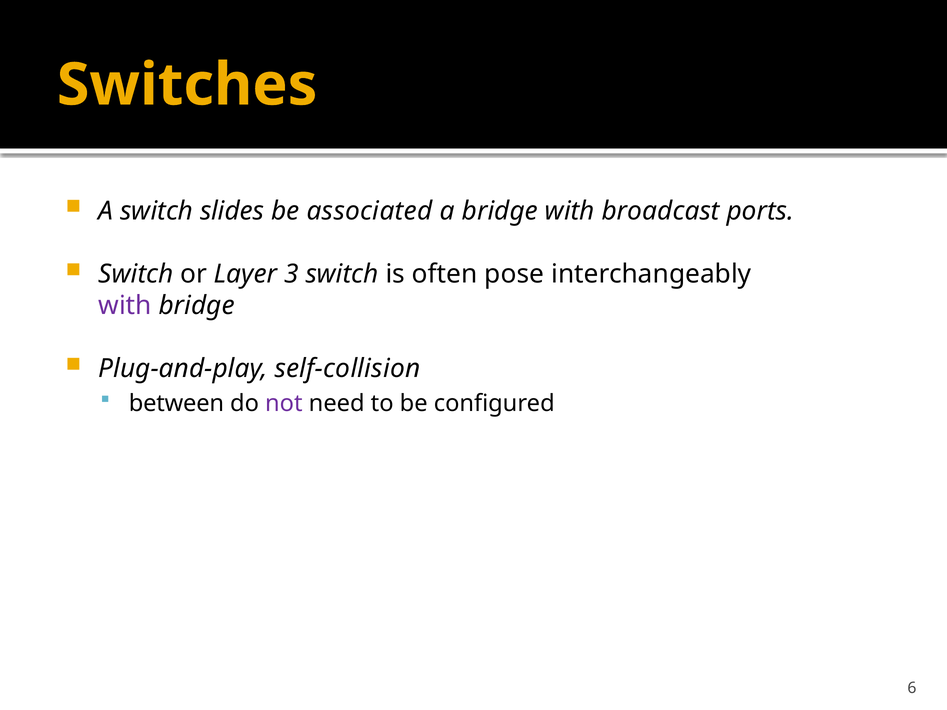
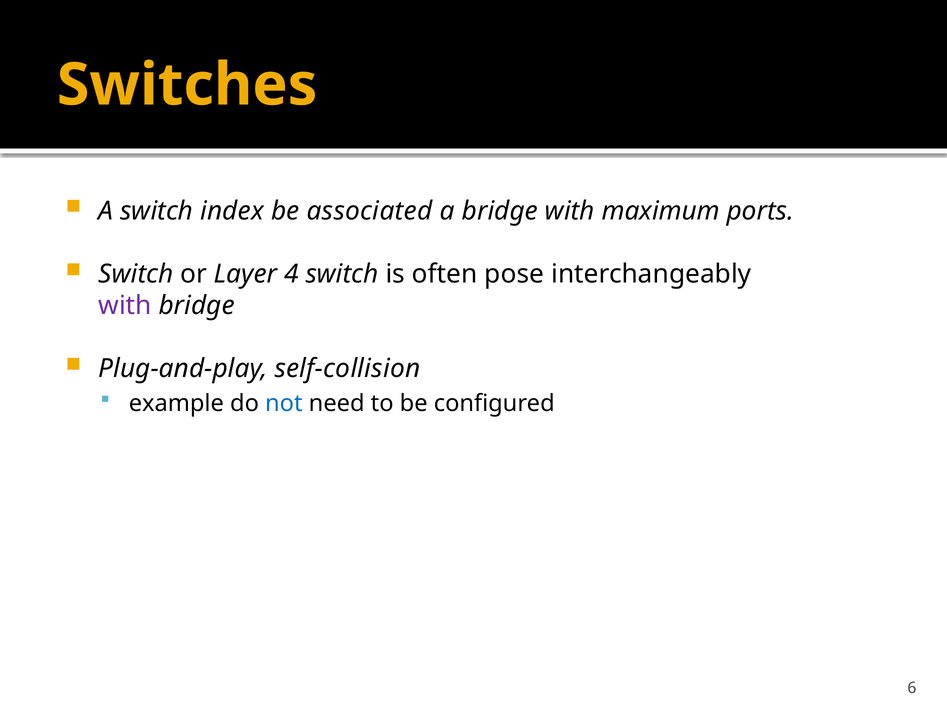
slides: slides -> index (232, 211)
broadcast: broadcast -> maximum (661, 211)
3: 3 -> 4 (291, 274)
between: between -> example (176, 403)
not colour: purple -> blue (284, 403)
